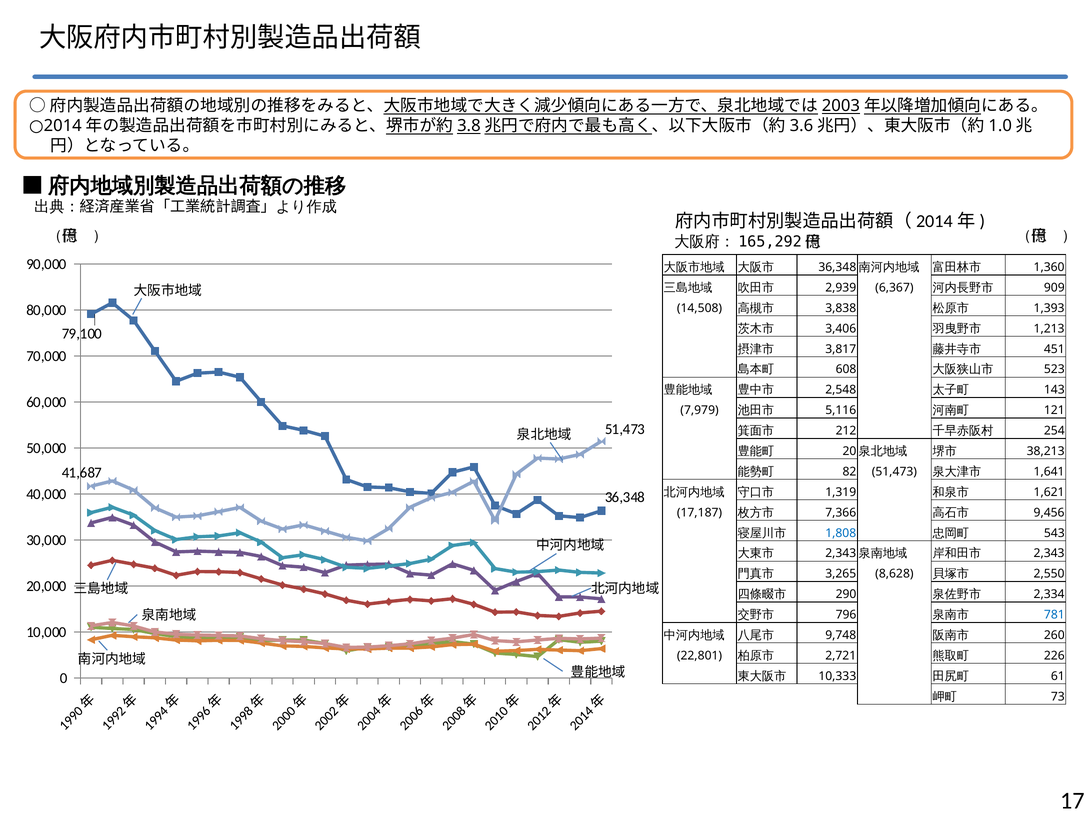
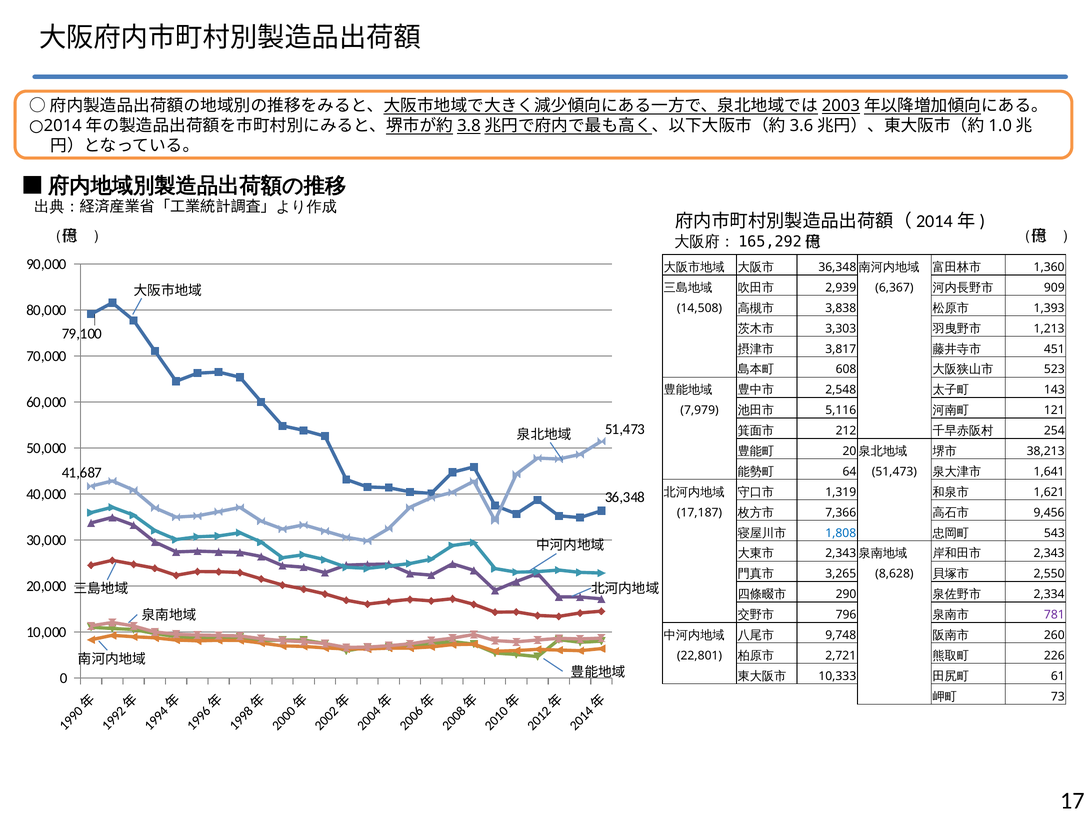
3,406: 3,406 -> 3,303 (841, 329)
82: 82 -> 64 (849, 472)
781 colour: blue -> purple (1054, 615)
